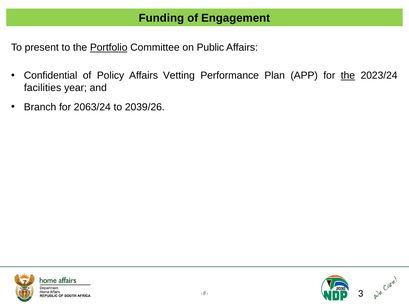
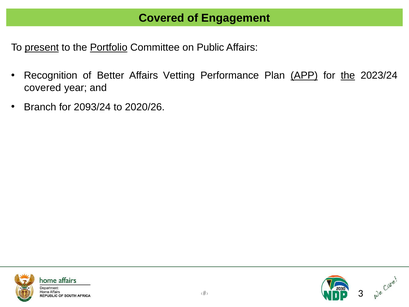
Funding: Funding -> Covered (161, 18)
present underline: none -> present (42, 48)
Confidential: Confidential -> Recognition (51, 76)
Policy: Policy -> Better (111, 76)
APP underline: none -> present (304, 76)
facilities: facilities -> covered (43, 88)
2063/24: 2063/24 -> 2093/24 (92, 107)
2039/26: 2039/26 -> 2020/26 (145, 107)
